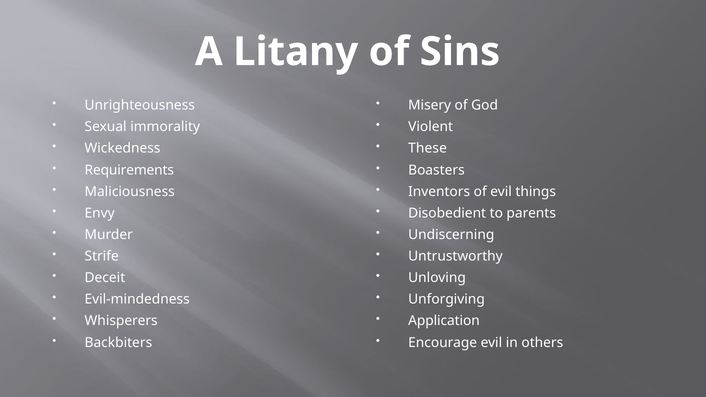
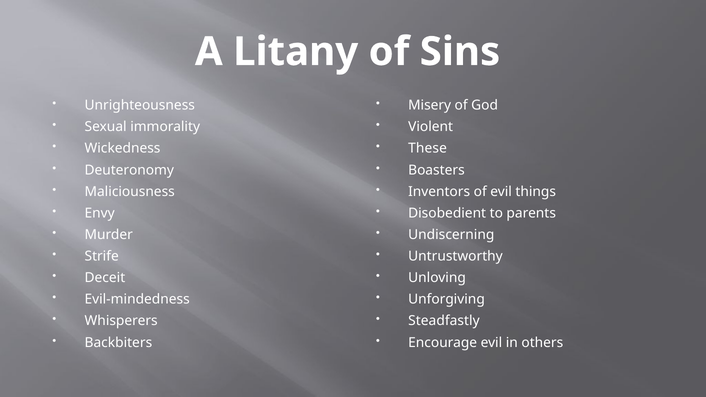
Requirements: Requirements -> Deuteronomy (129, 170)
Application: Application -> Steadfastly (444, 321)
